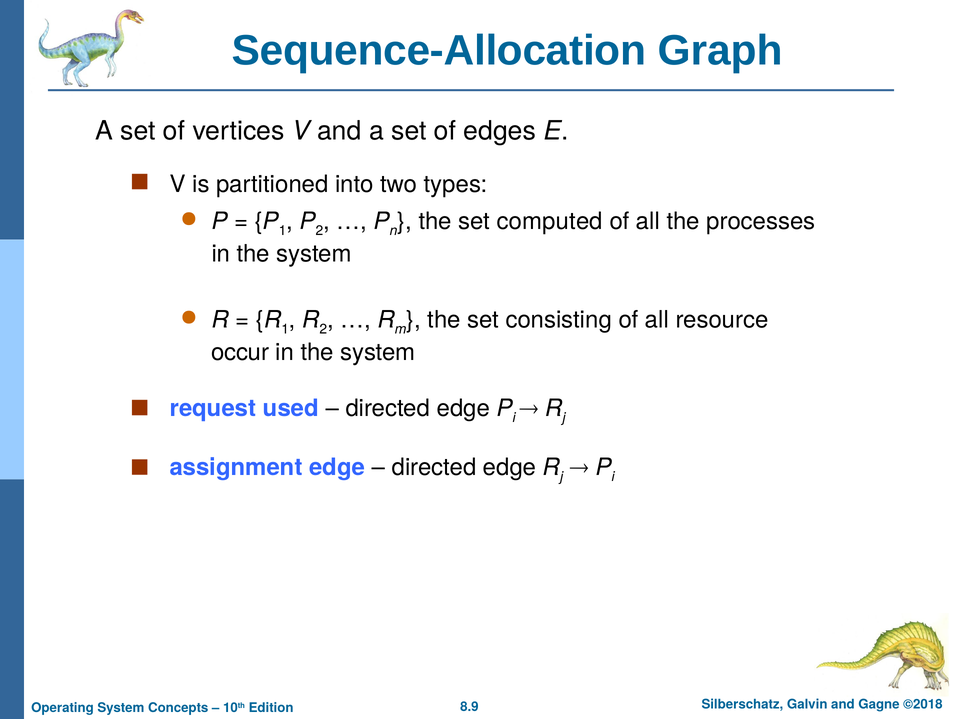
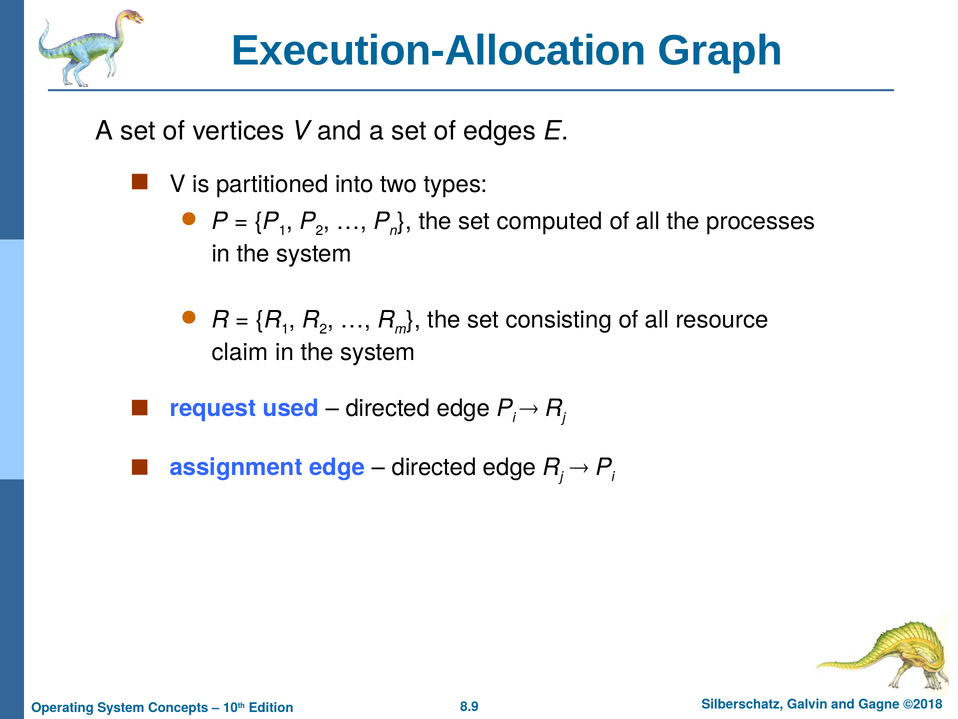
Sequence-Allocation: Sequence-Allocation -> Execution-Allocation (439, 50)
occur: occur -> claim (240, 352)
